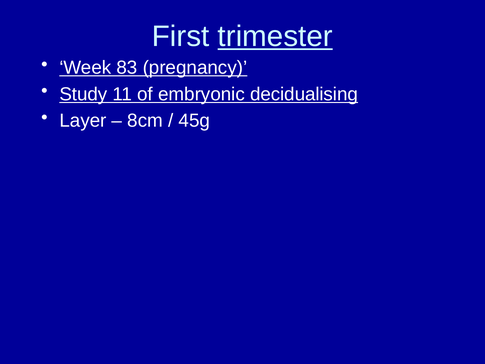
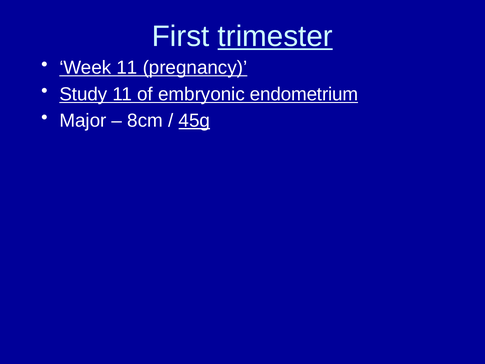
Week 83: 83 -> 11 (127, 68)
decidualising: decidualising -> endometrium (304, 94)
Layer: Layer -> Major (83, 120)
45g underline: none -> present (194, 120)
